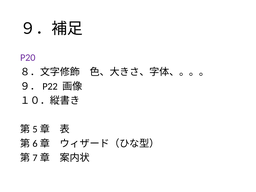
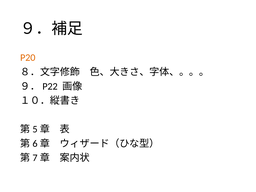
P20 colour: purple -> orange (28, 58)
